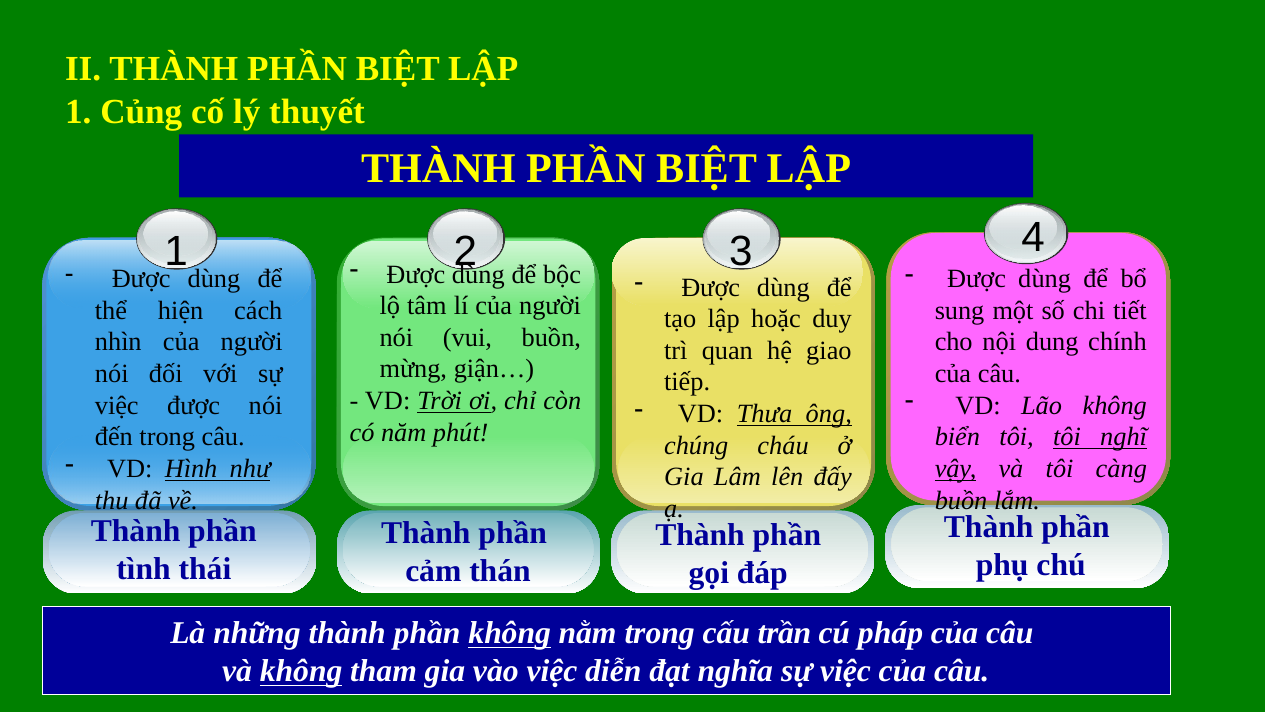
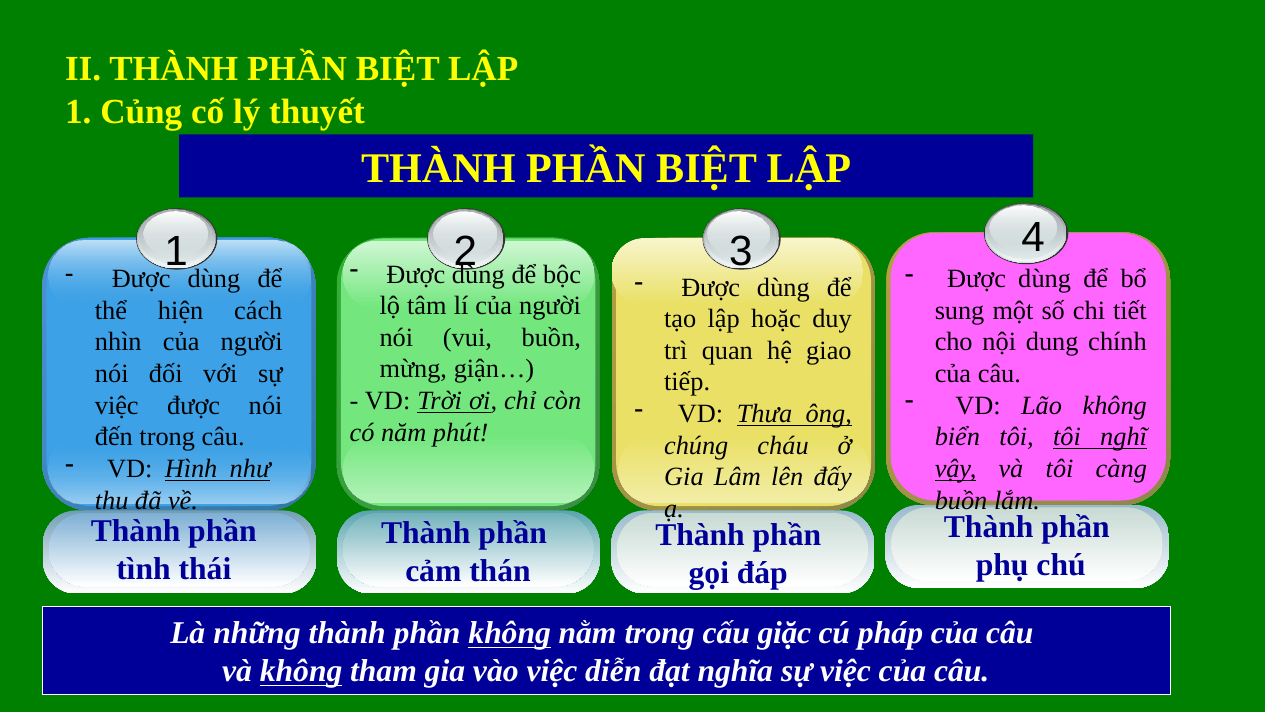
trần: trần -> giặc (784, 633)
